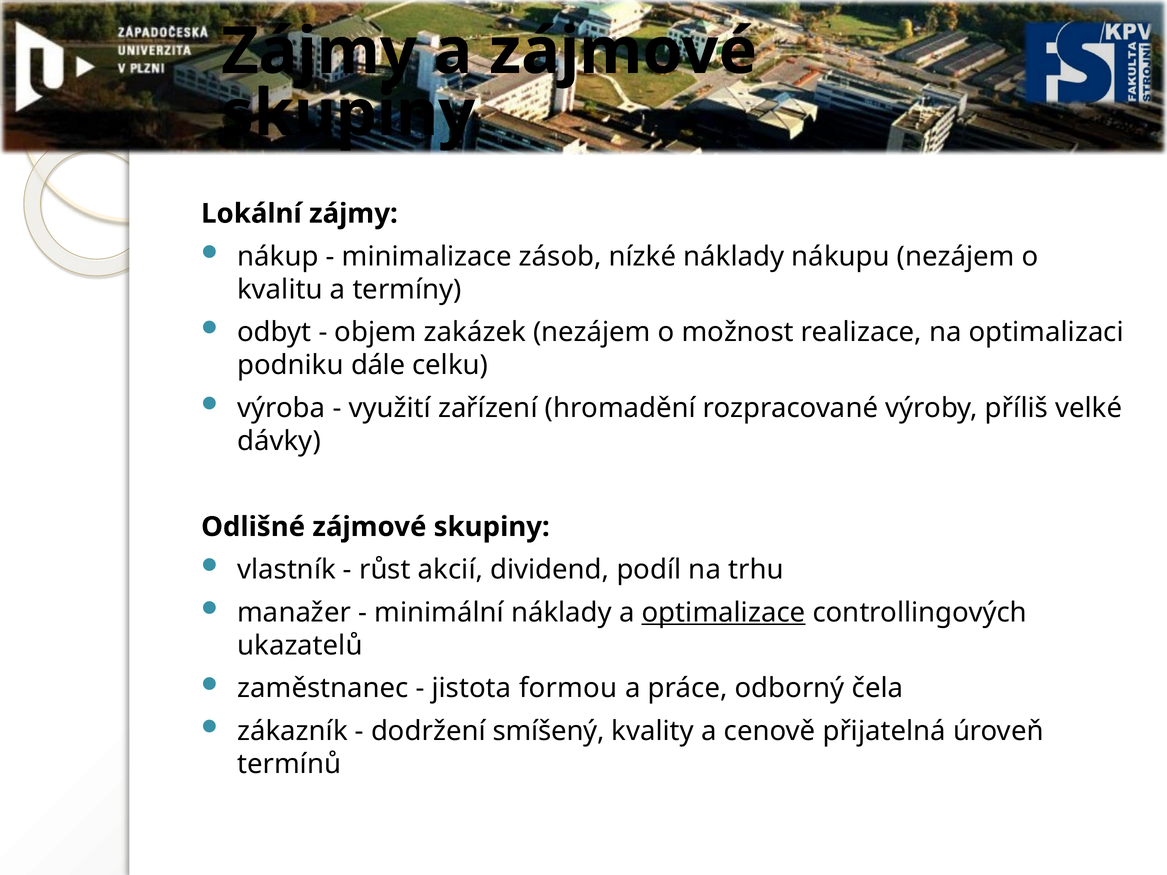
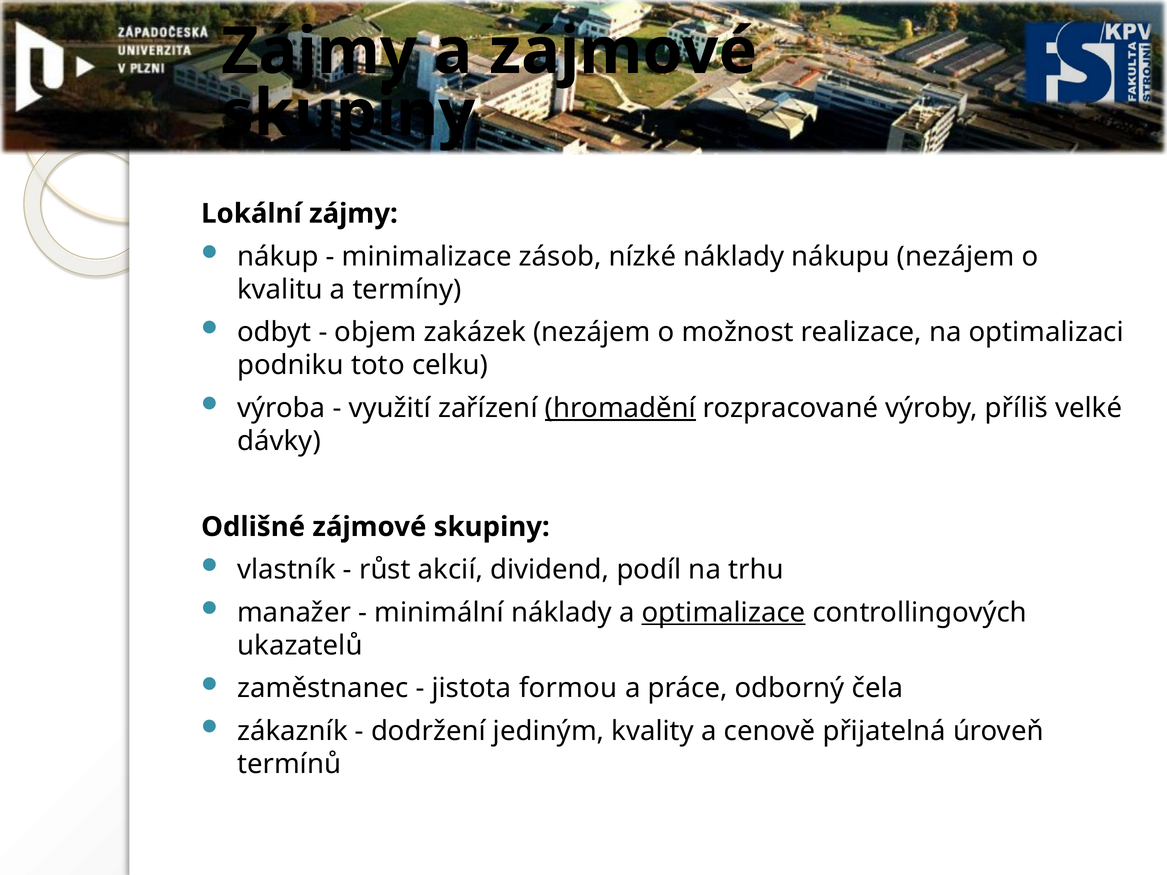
dále: dále -> toto (378, 365)
hromadění underline: none -> present (620, 408)
smíšený: smíšený -> jediným (549, 731)
